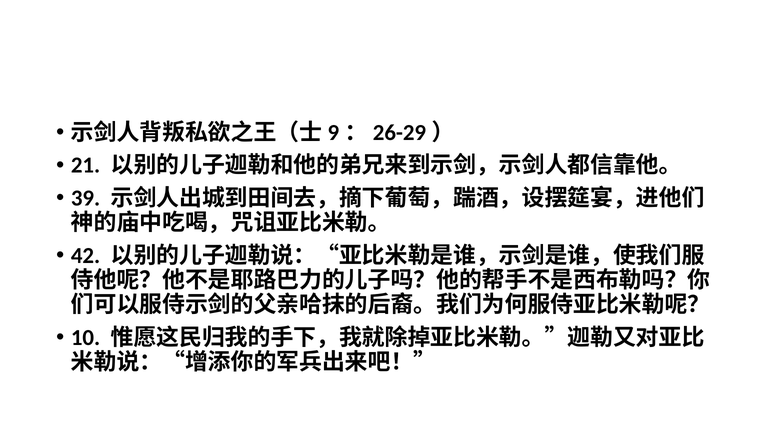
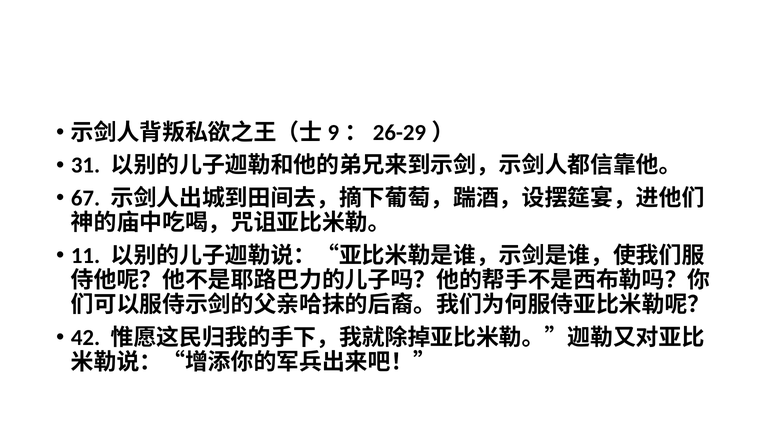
21: 21 -> 31 (86, 165)
39: 39 -> 67 (86, 198)
42: 42 -> 11 (86, 256)
10: 10 -> 42 (86, 338)
